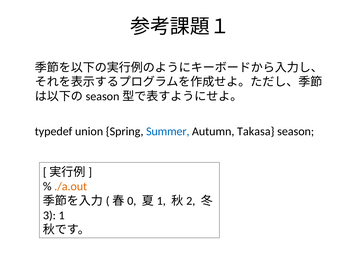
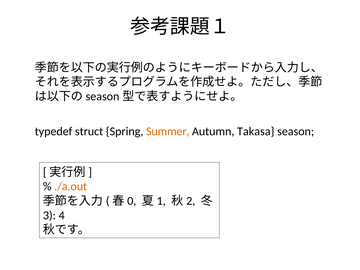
union: union -> struct (89, 131)
Summer colour: blue -> orange (168, 131)
1: 1 -> 4 (62, 215)
